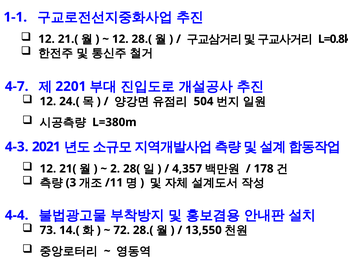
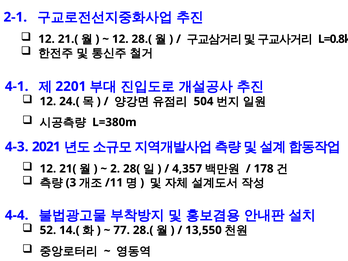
1-1: 1-1 -> 2-1 (15, 17)
4-7: 4-7 -> 4-1 (17, 86)
73: 73 -> 52 (48, 230)
72: 72 -> 77 (122, 230)
